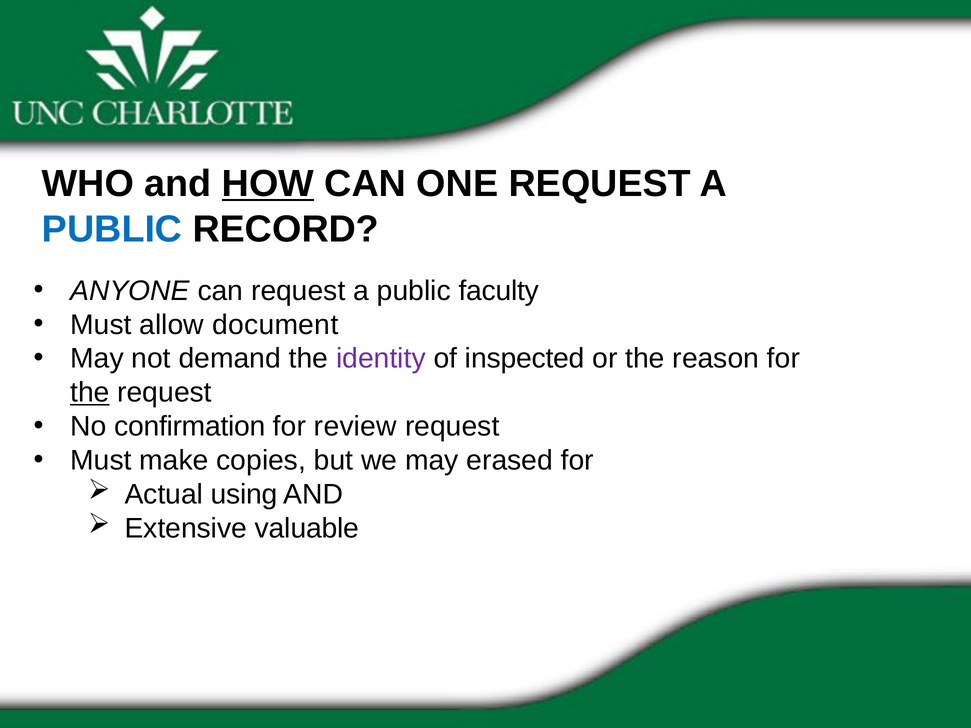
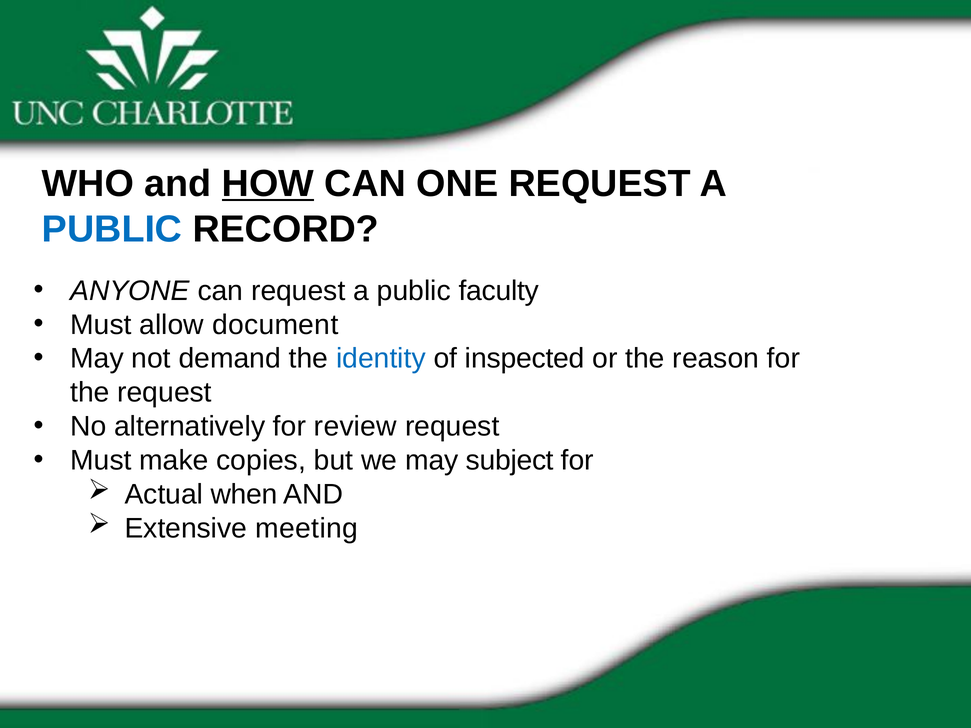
identity colour: purple -> blue (381, 359)
the underline: present -> none (90, 393)
confirmation: confirmation -> alternatively (190, 427)
erased: erased -> subject (510, 461)
using: using -> when (244, 495)
valuable: valuable -> meeting (307, 529)
